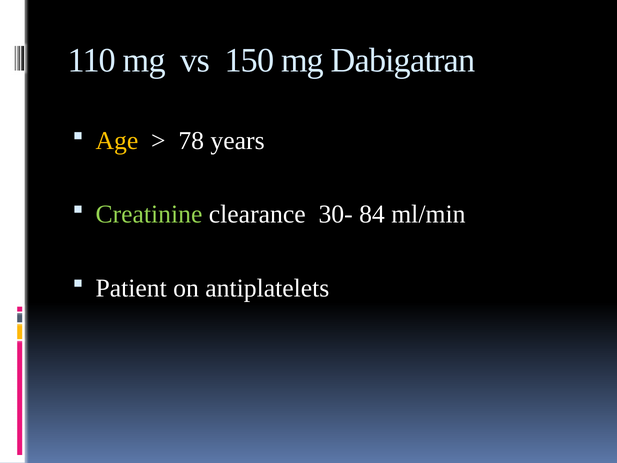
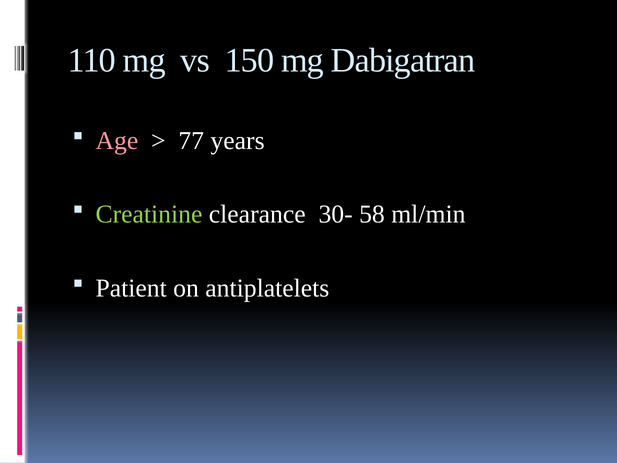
Age colour: yellow -> pink (117, 141)
78: 78 -> 77 (191, 141)
84: 84 -> 58 (372, 214)
